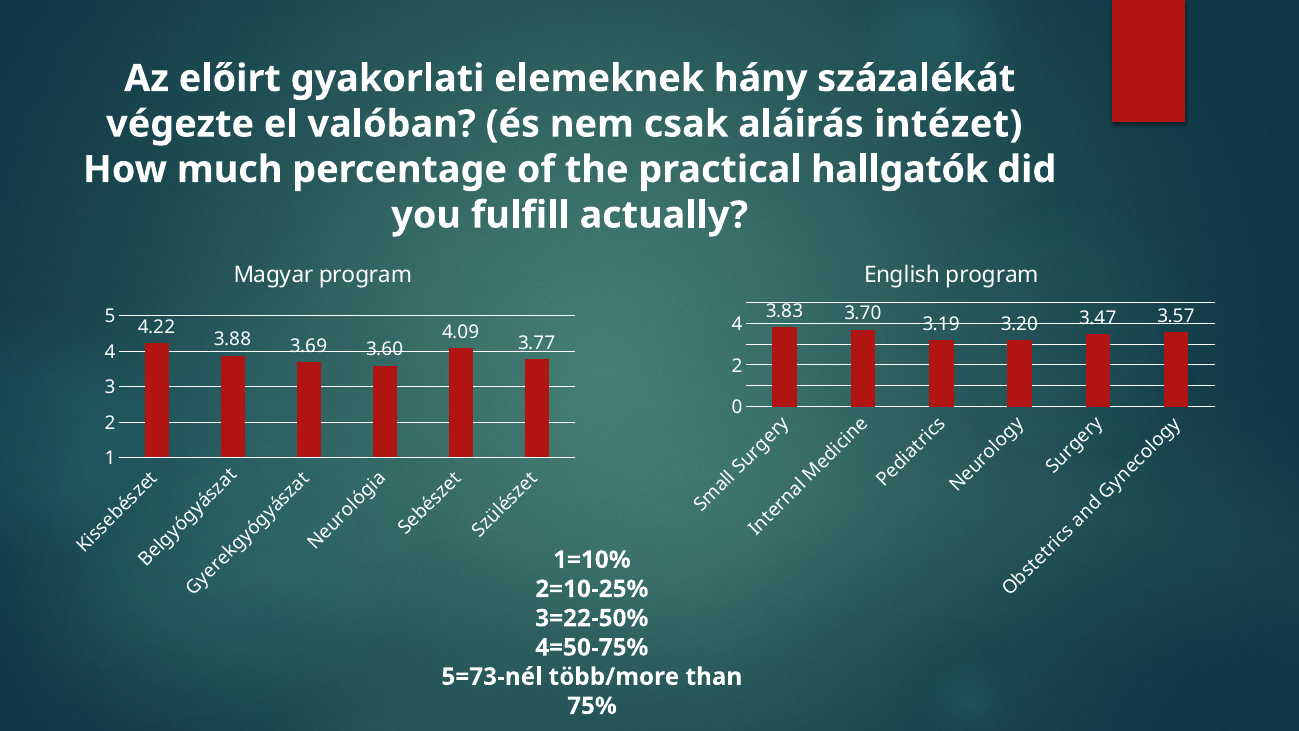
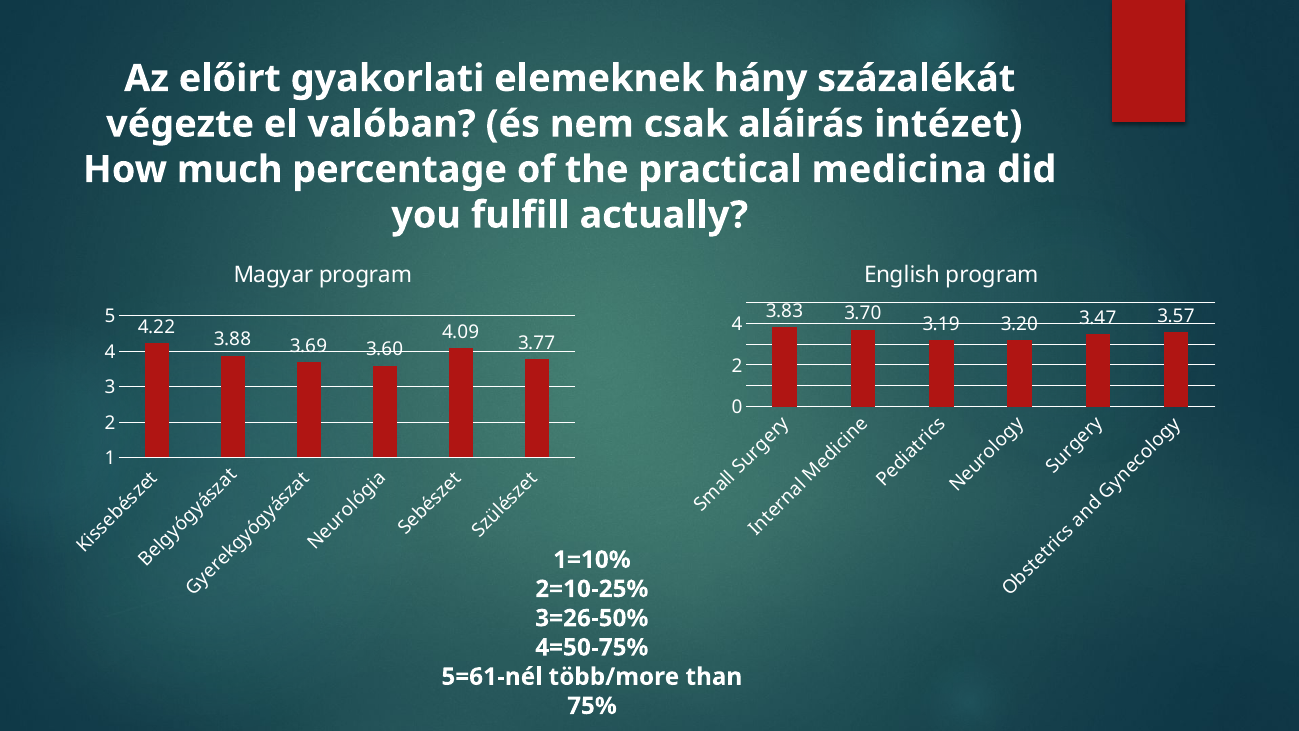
hallgatók: hallgatók -> medicina (899, 169)
3=22-50%: 3=22-50% -> 3=26-50% (592, 618)
5=73-nél: 5=73-nél -> 5=61-nél (492, 676)
